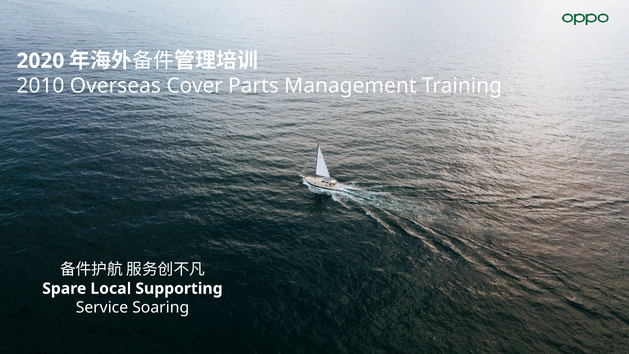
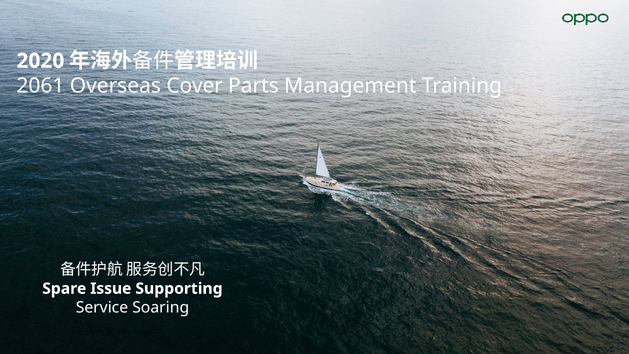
2010: 2010 -> 2061 (40, 86)
Local: Local -> Issue (111, 288)
